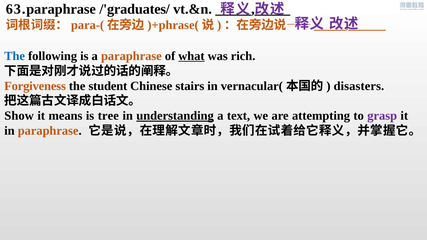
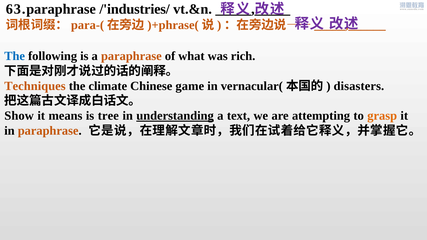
/'graduates/: /'graduates/ -> /'industries/ (135, 9)
what underline: present -> none (191, 56)
Forgiveness: Forgiveness -> Techniques (35, 86)
student: student -> climate (108, 86)
stairs: stairs -> game (190, 86)
grasp colour: purple -> orange (382, 116)
